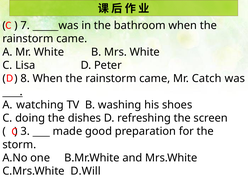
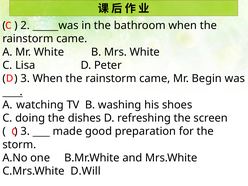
7: 7 -> 2 (25, 26)
8: 8 -> 3 (25, 78)
Catch: Catch -> Begin (207, 78)
